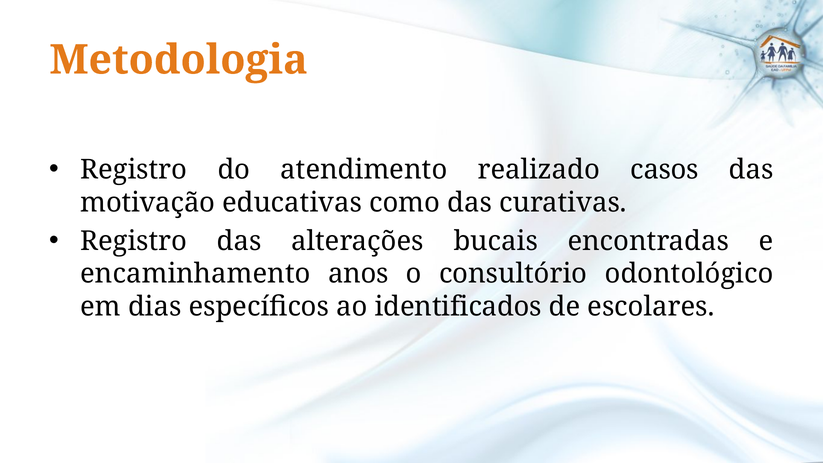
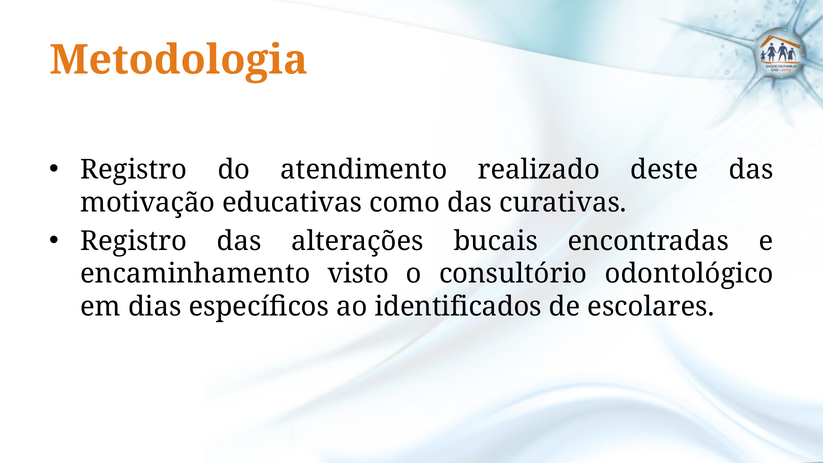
casos: casos -> deste (664, 170)
anos: anos -> visto (358, 274)
